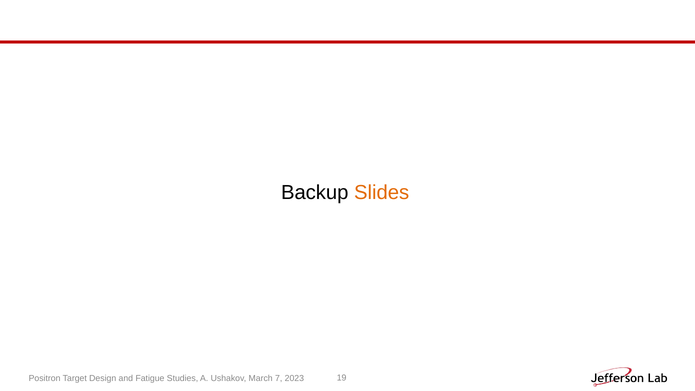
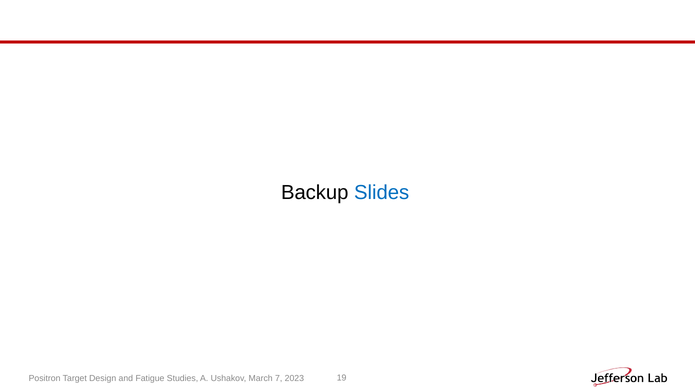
Slides colour: orange -> blue (382, 193)
